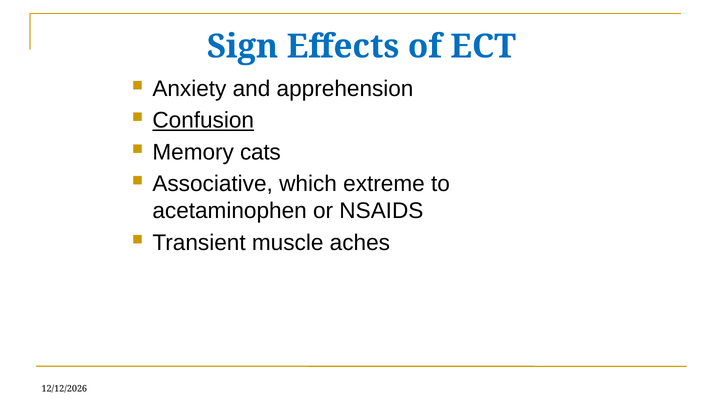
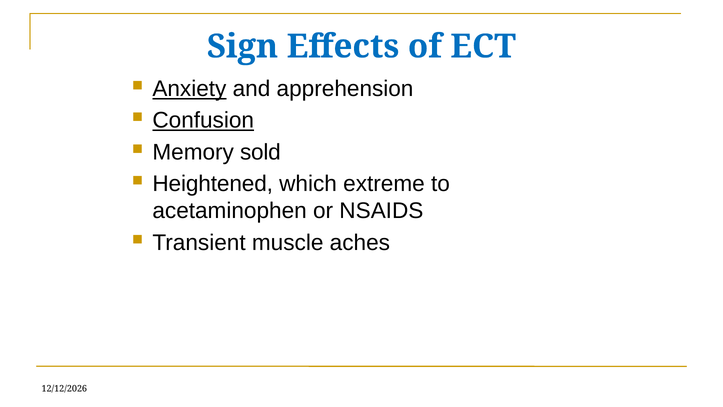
Anxiety underline: none -> present (189, 89)
cats: cats -> sold (260, 152)
Associative: Associative -> Heightened (213, 184)
